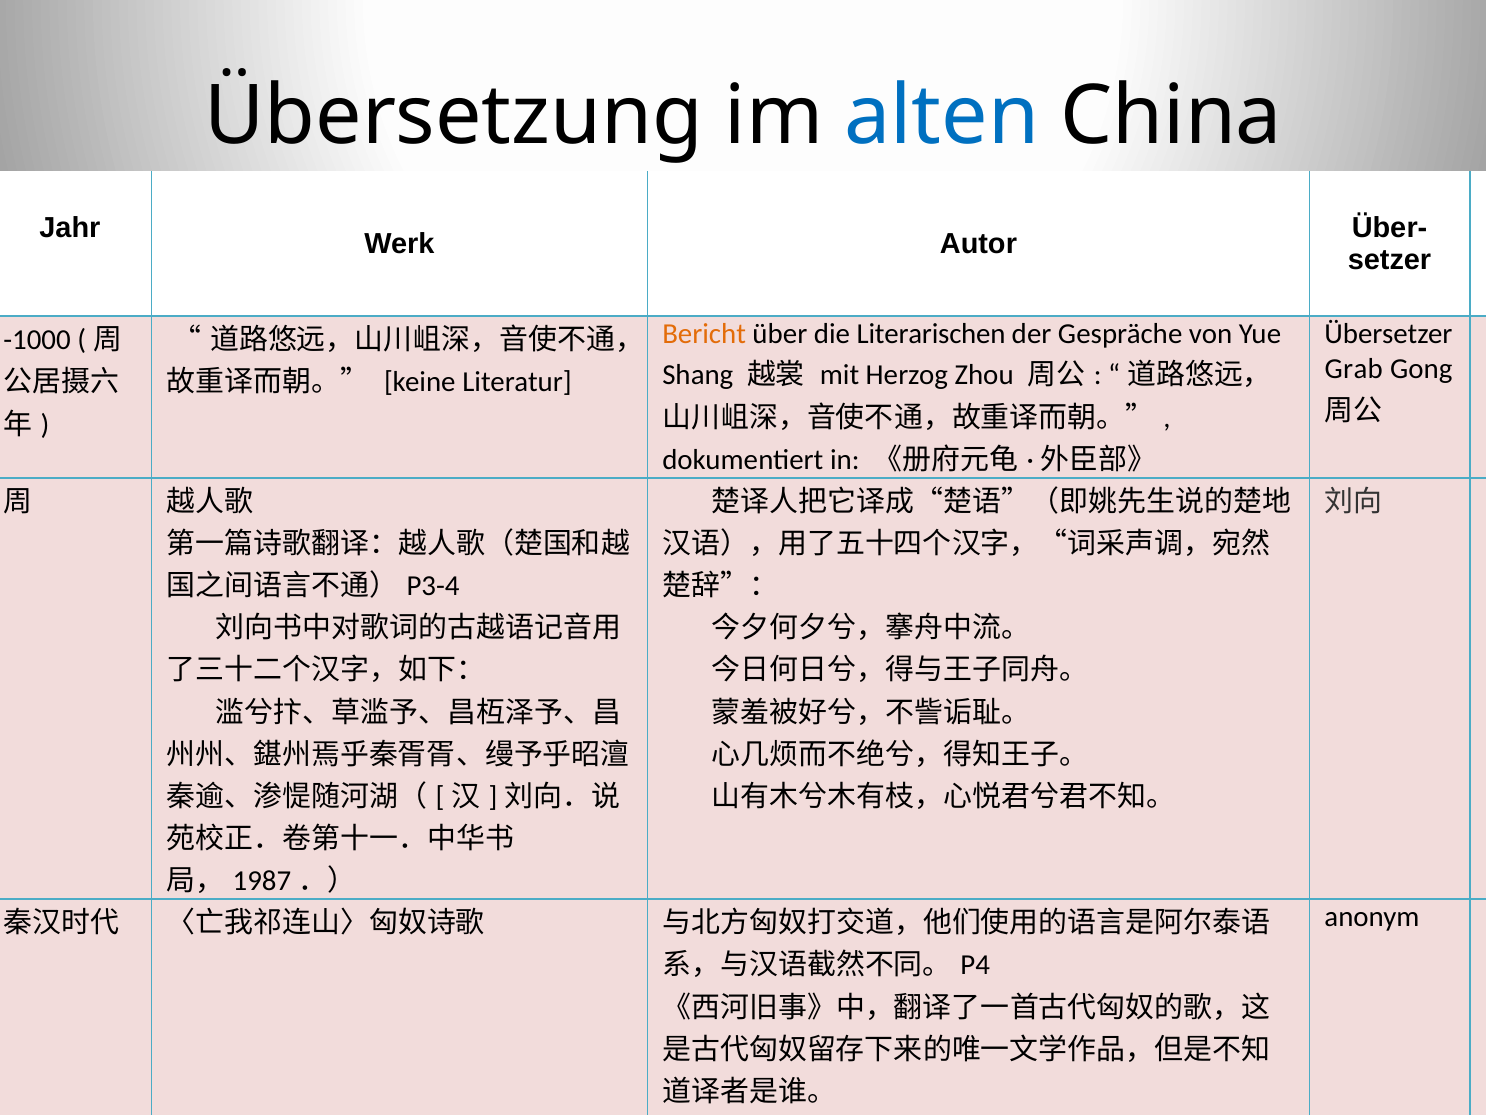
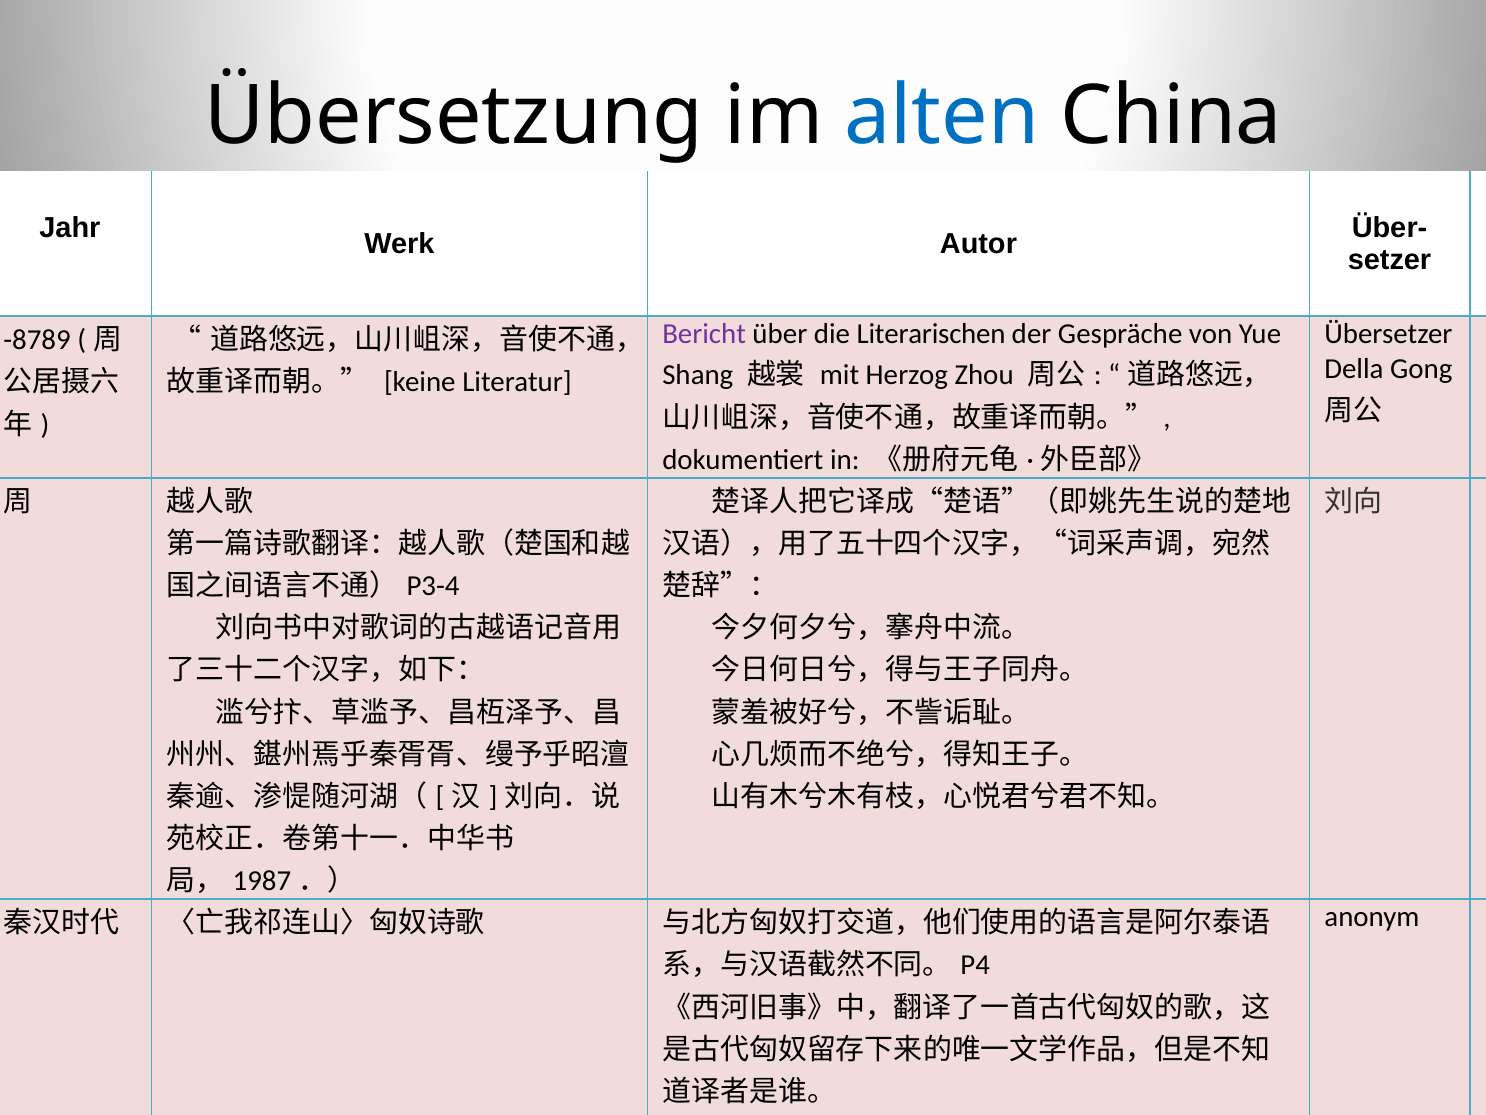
Bericht colour: orange -> purple (704, 334)
-1000: -1000 -> -8789 (37, 340)
Grab: Grab -> Della (1354, 369)
